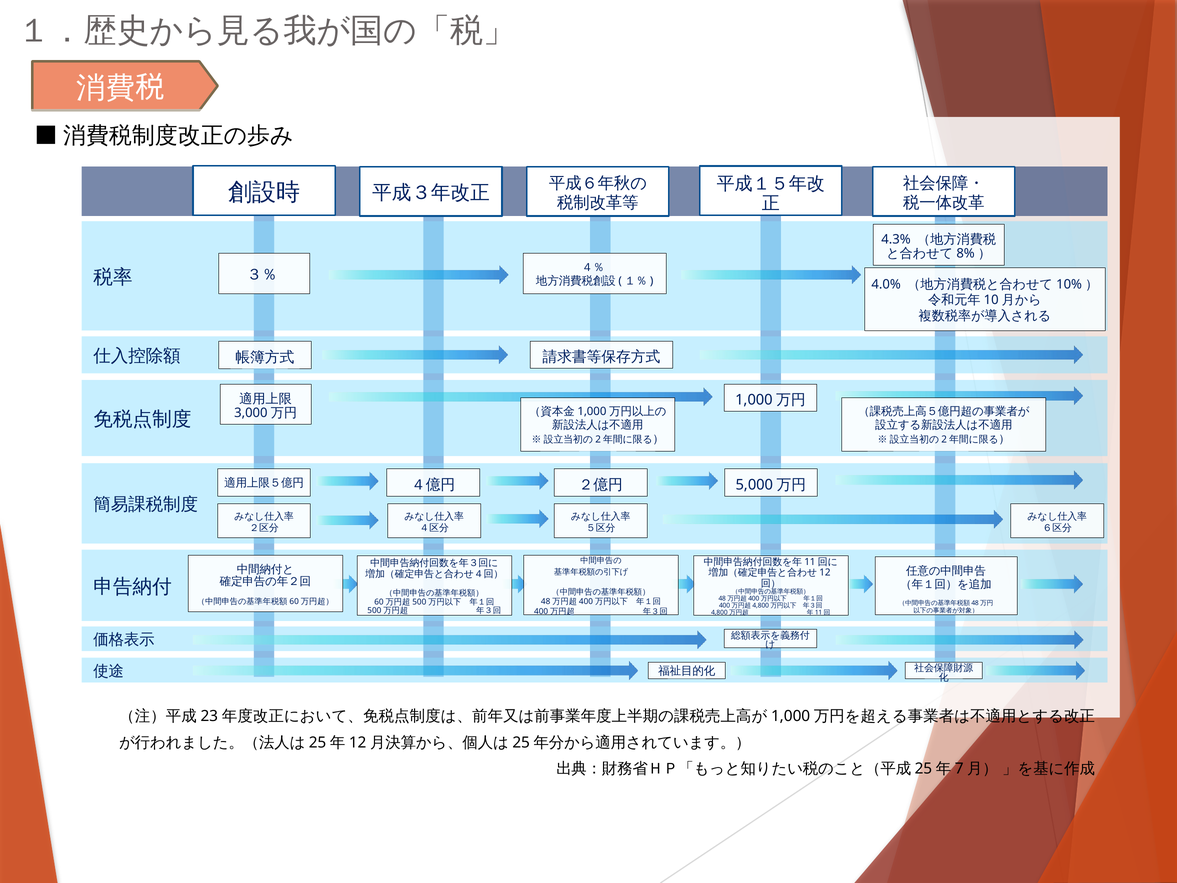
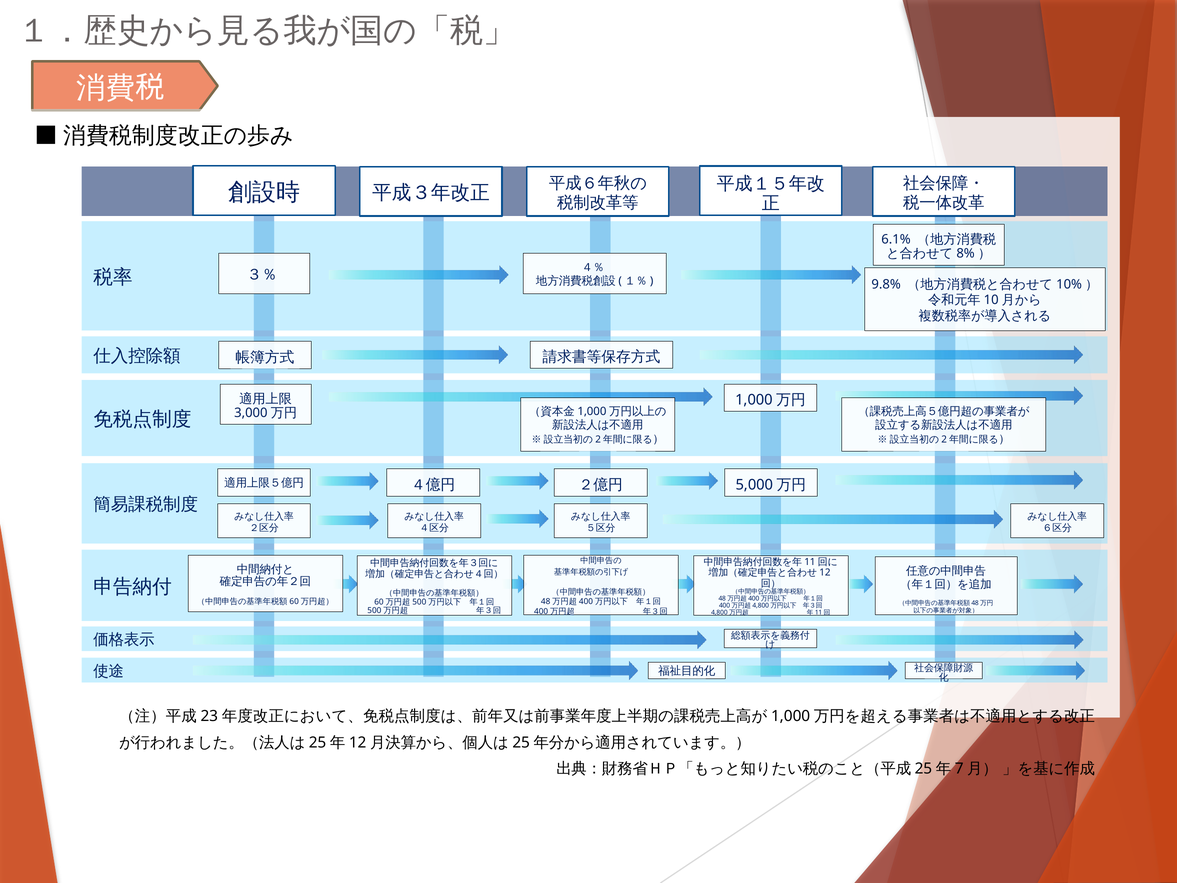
4.3%: 4.3% -> 6.1% (896, 239)
4.0%: 4.0% -> 9.8% (886, 284)
